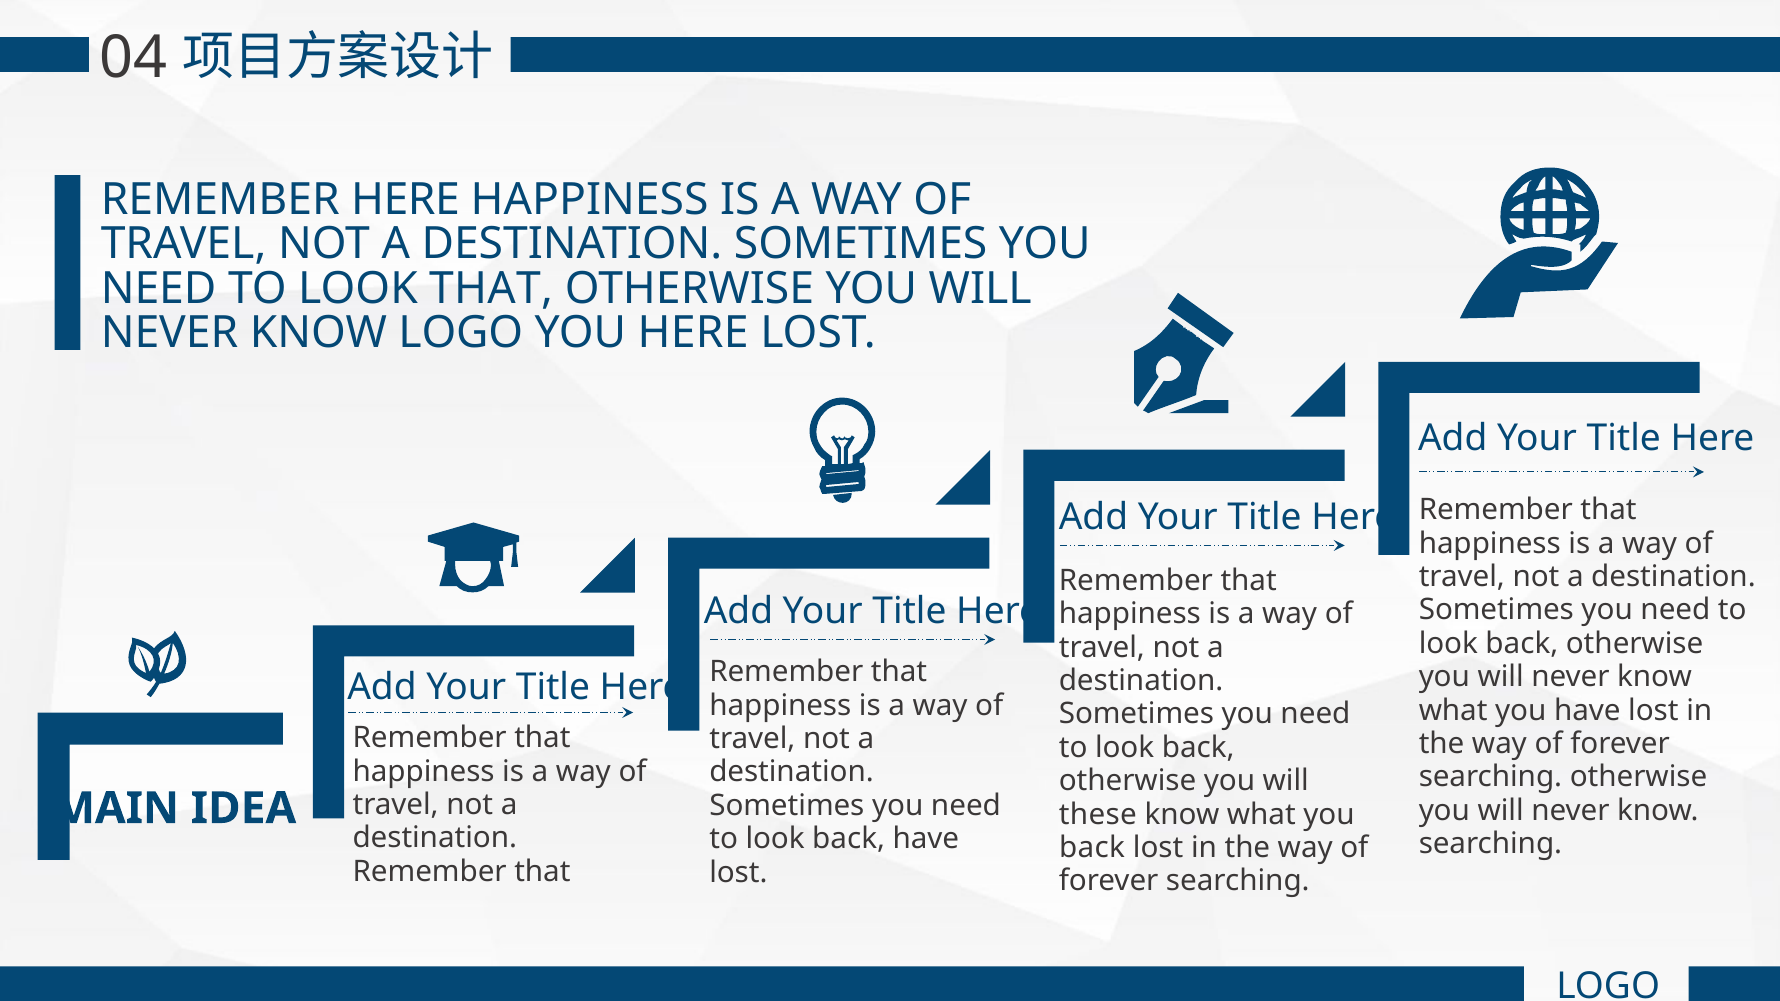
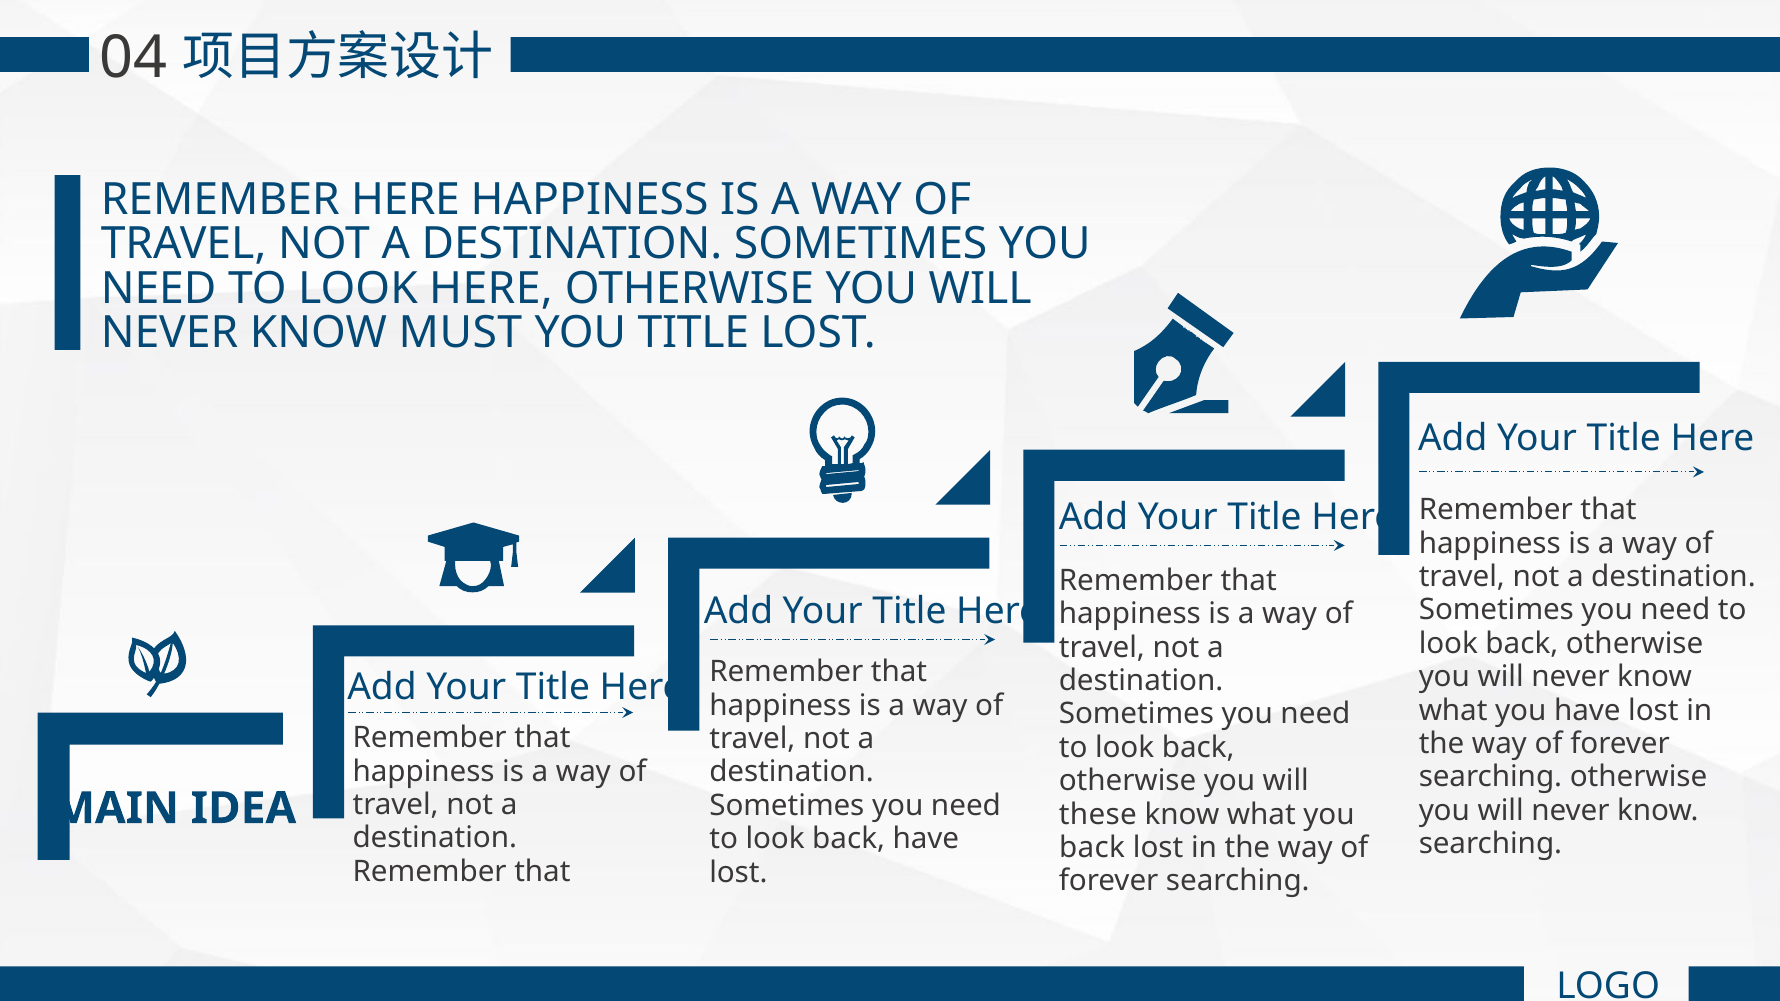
LOOK THAT: THAT -> HERE (491, 288)
KNOW LOGO: LOGO -> MUST (460, 333)
YOU HERE: HERE -> TITLE (693, 333)
